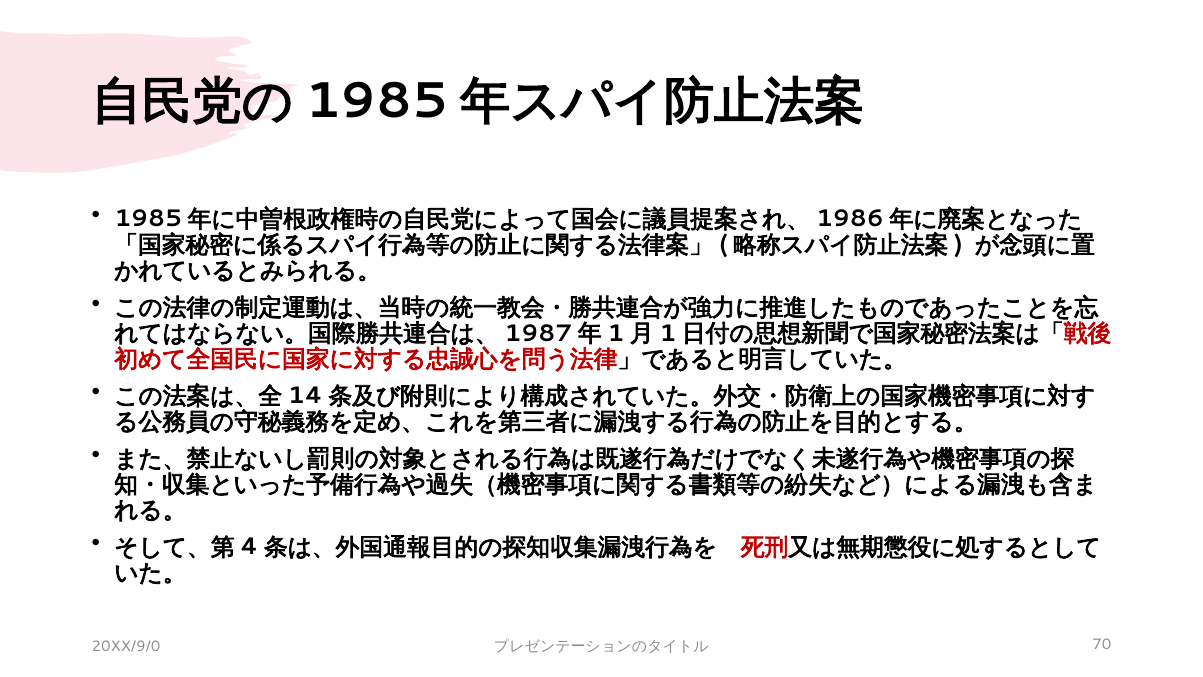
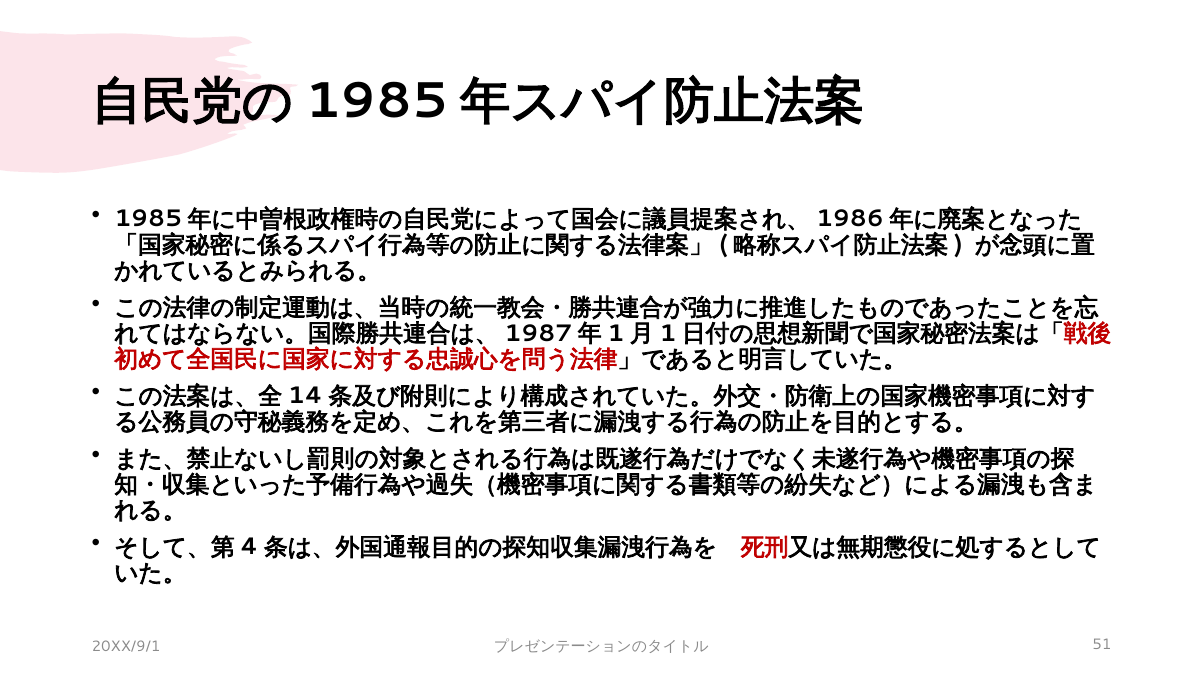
20XX/9/0: 20XX/9/0 -> 20XX/9/1 (126, 646)
70: 70 -> 51 (1102, 645)
